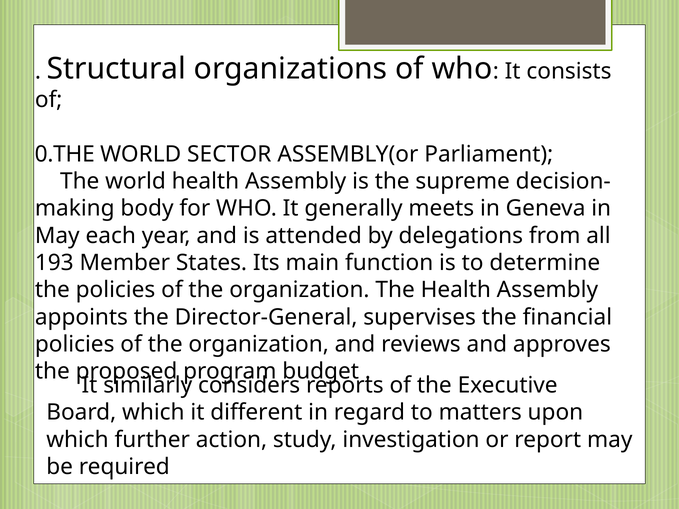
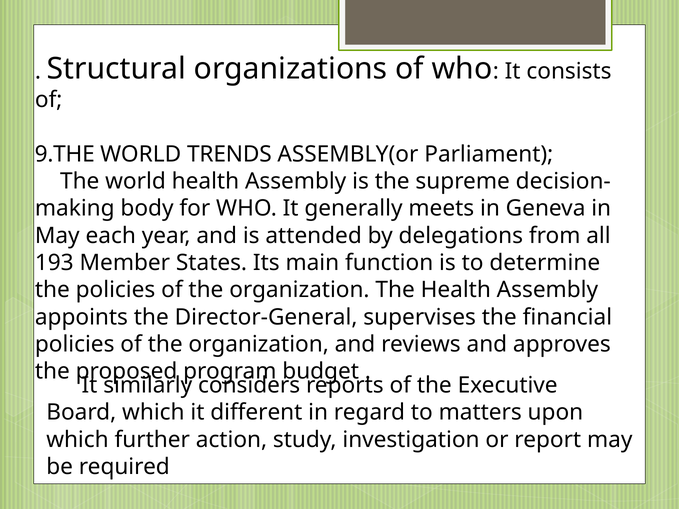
0.THE: 0.THE -> 9.THE (65, 154)
SECTOR: SECTOR -> TRENDS (229, 154)
